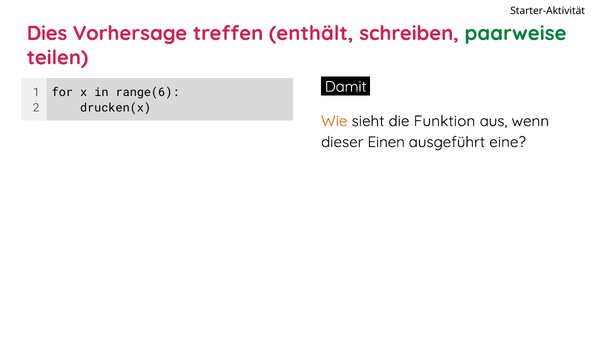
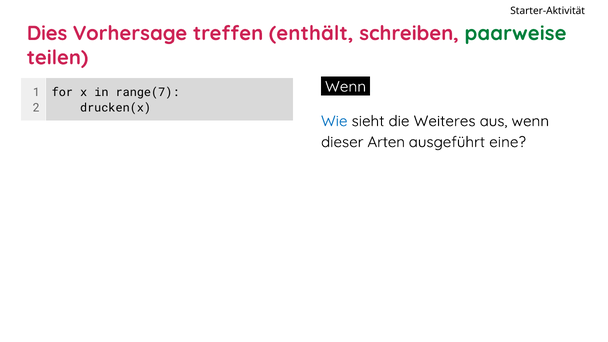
Damit: Damit -> Wenn (346, 87)
range(6: range(6 -> range(7 (148, 92)
Wie colour: orange -> blue (334, 121)
Funktion: Funktion -> Weiteres (445, 121)
Einen: Einen -> Arten (386, 142)
